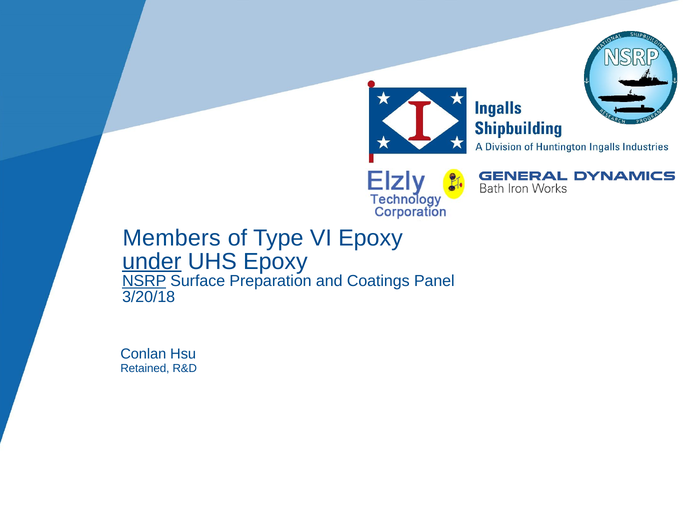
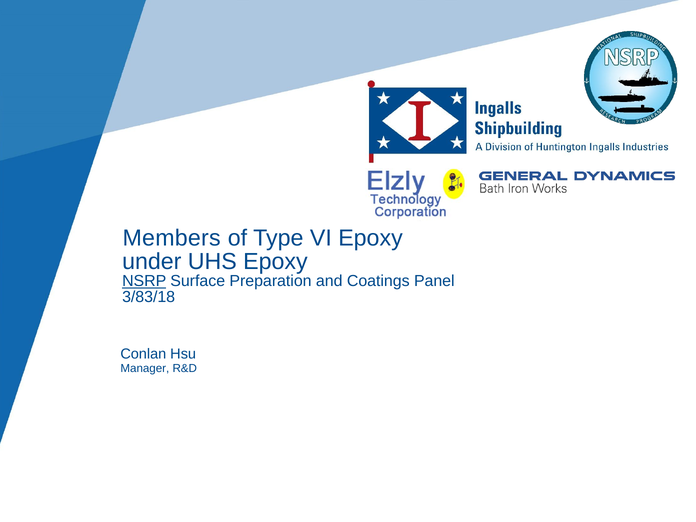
under underline: present -> none (152, 261)
3/20/18: 3/20/18 -> 3/83/18 (149, 297)
Retained: Retained -> Manager (145, 368)
